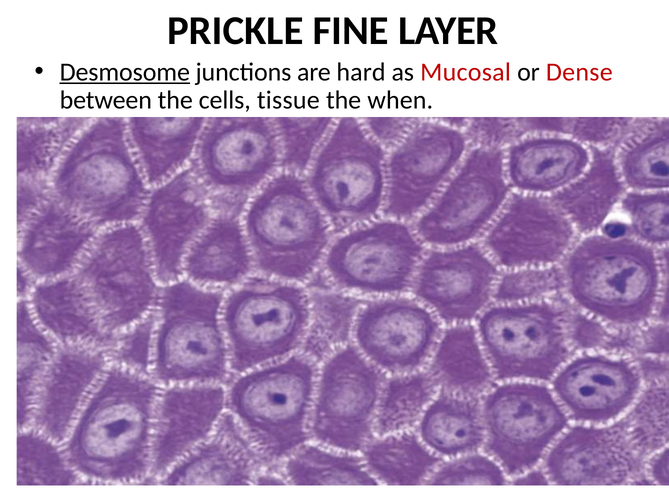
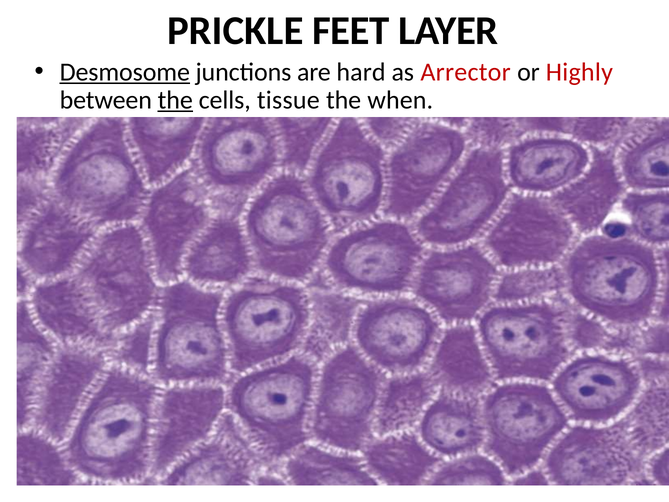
FINE: FINE -> FEET (351, 31)
Mucosal: Mucosal -> Arrector (466, 72)
Dense: Dense -> Highly (579, 72)
the underline: none -> present (175, 100)
